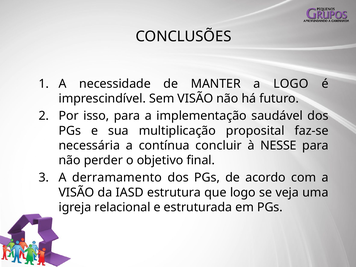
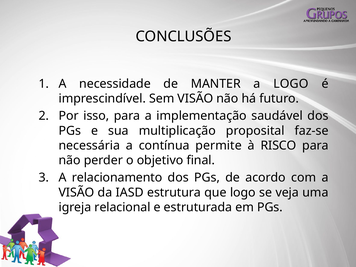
concluir: concluir -> permite (219, 146)
NESSE: NESSE -> RISCO (278, 146)
derramamento: derramamento -> relacionamento (117, 178)
